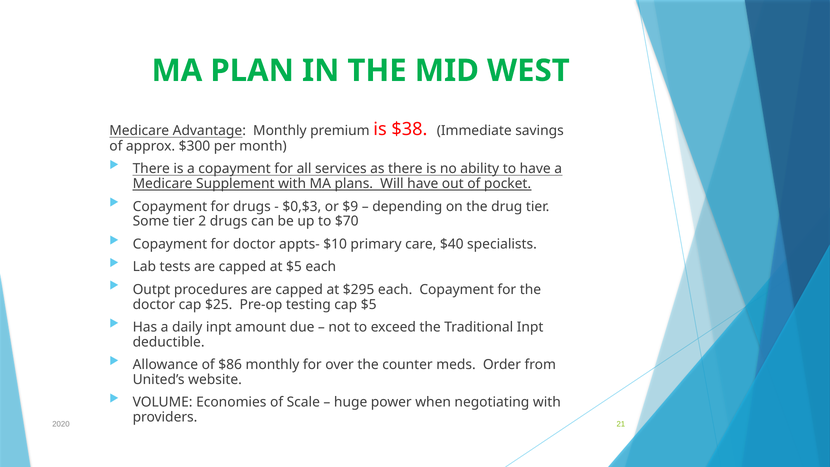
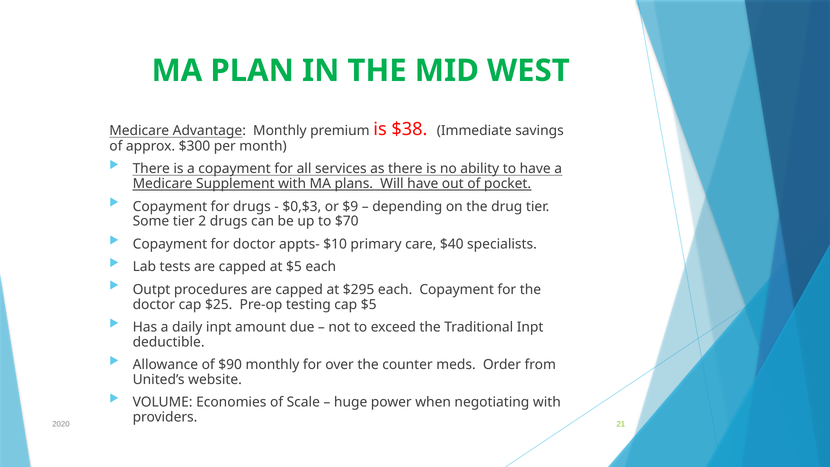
$86: $86 -> $90 (230, 365)
